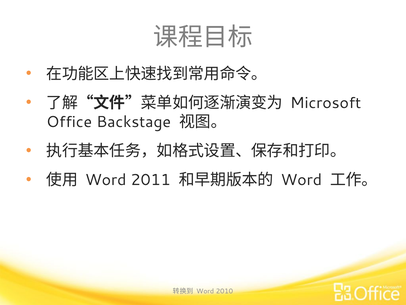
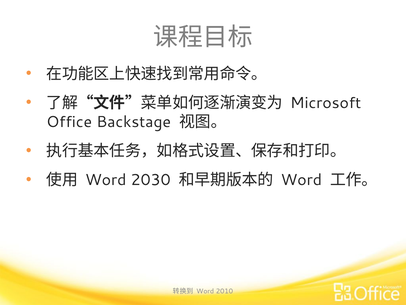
2011: 2011 -> 2030 (151, 180)
